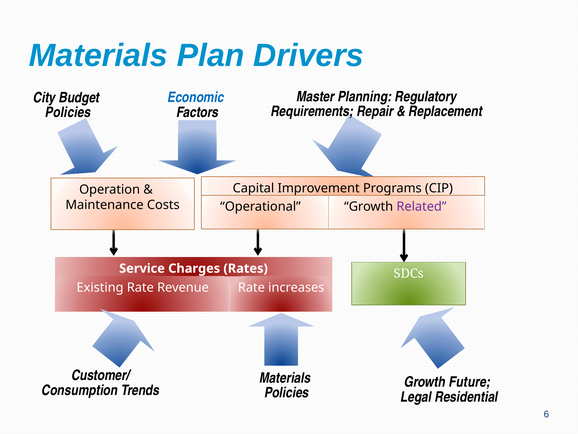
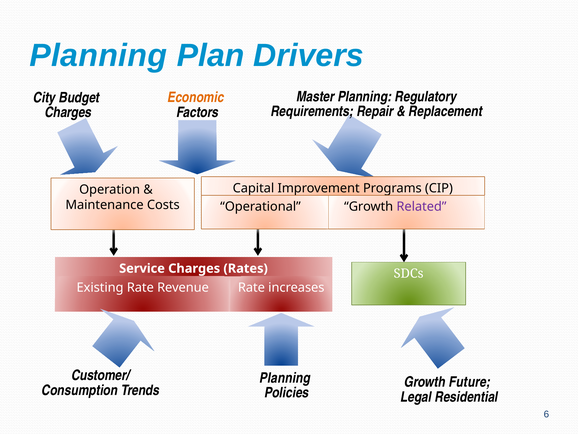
Materials: Materials -> Planning (98, 55)
Economic colour: blue -> orange (196, 97)
Policies: Policies -> Charges (68, 112)
Materials: Materials -> Planning (285, 377)
